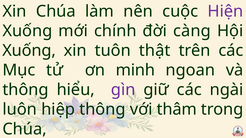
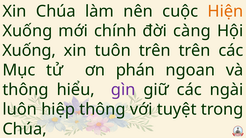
Hiện colour: purple -> orange (225, 11)
tuôn thật: thật -> trên (155, 51)
minh: minh -> phán (135, 70)
thâm: thâm -> tuyệt (177, 110)
